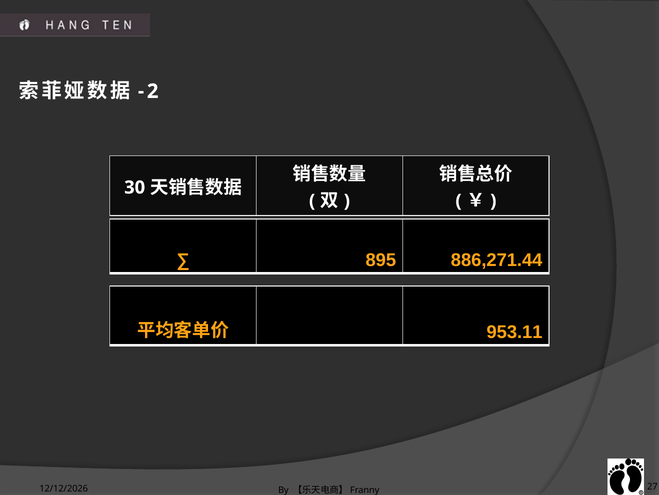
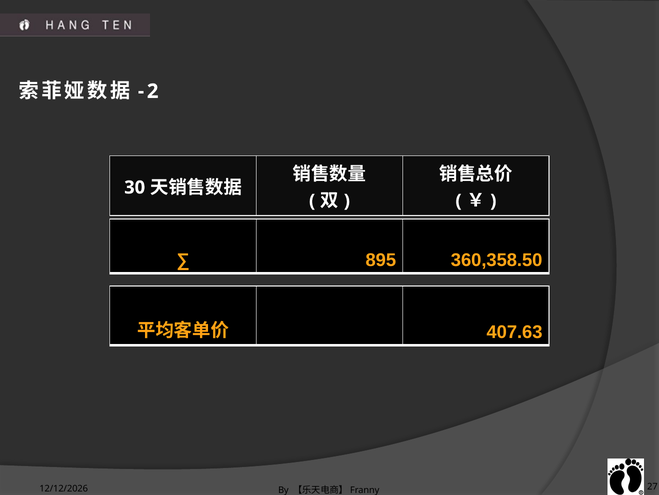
886,271.44: 886,271.44 -> 360,358.50 (497, 260)
953.11: 953.11 -> 407.63 (515, 332)
